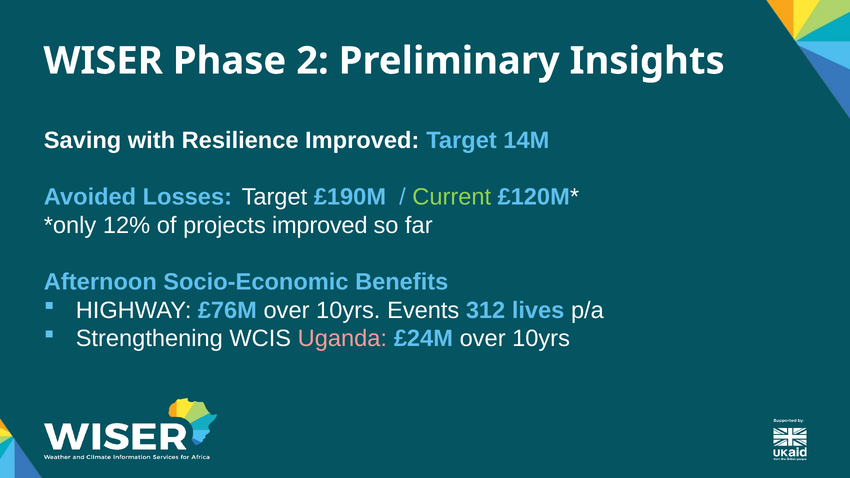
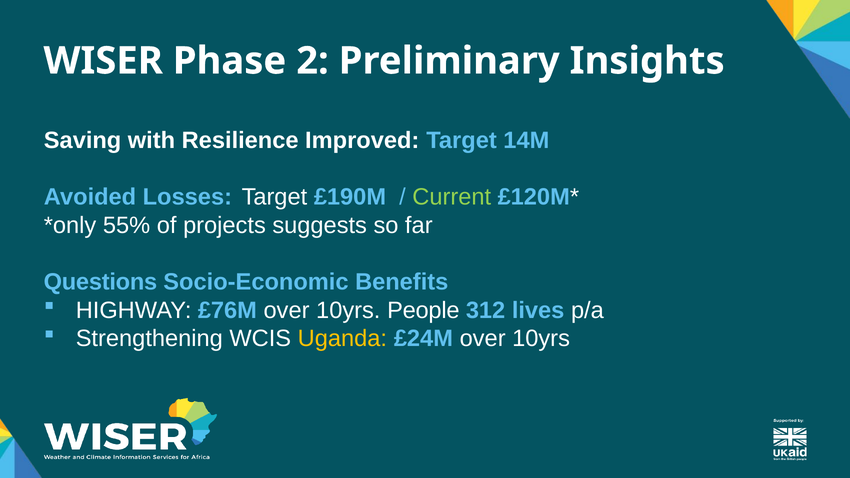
12%: 12% -> 55% (127, 225)
projects improved: improved -> suggests (320, 225)
Afternoon: Afternoon -> Questions (100, 282)
Events: Events -> People (423, 310)
Uganda colour: pink -> yellow (342, 339)
